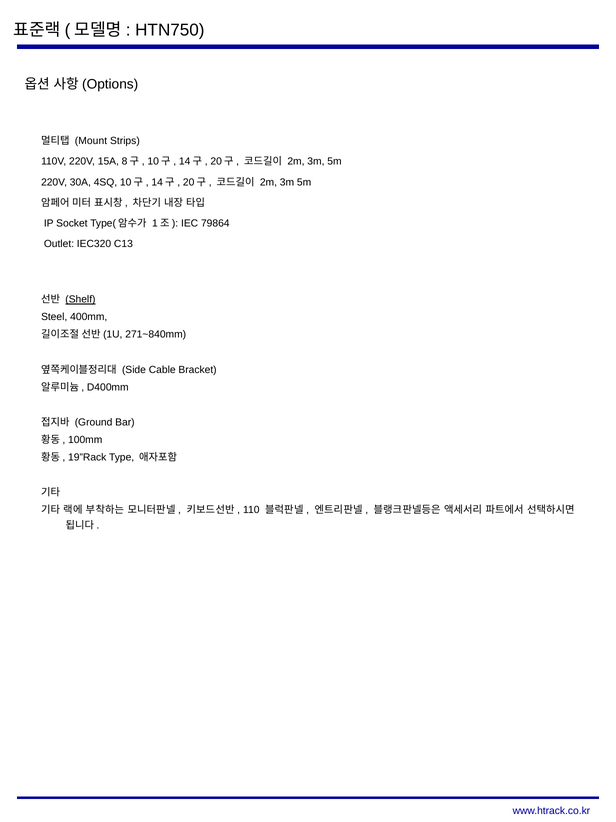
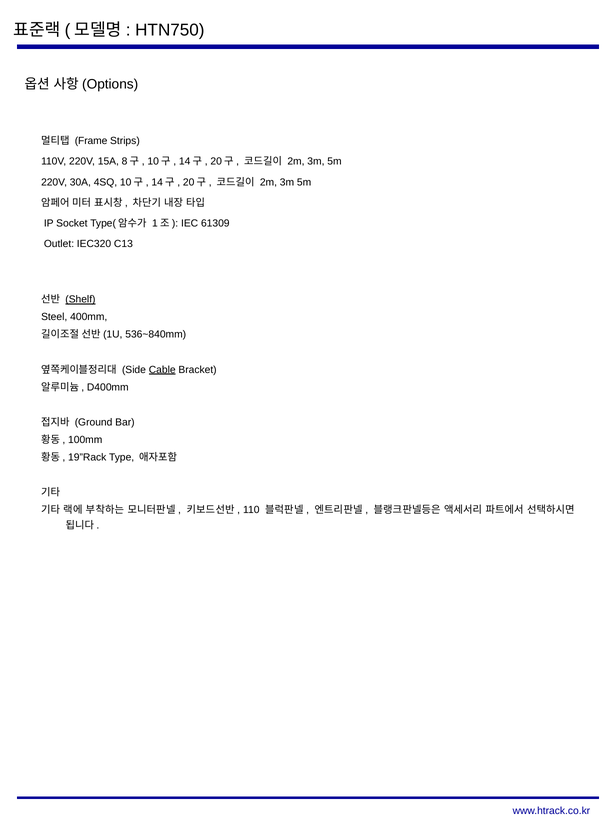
Mount: Mount -> Frame (91, 141)
79864: 79864 -> 61309 (215, 223)
271~840mm: 271~840mm -> 536~840mm (156, 334)
Cable underline: none -> present (162, 369)
